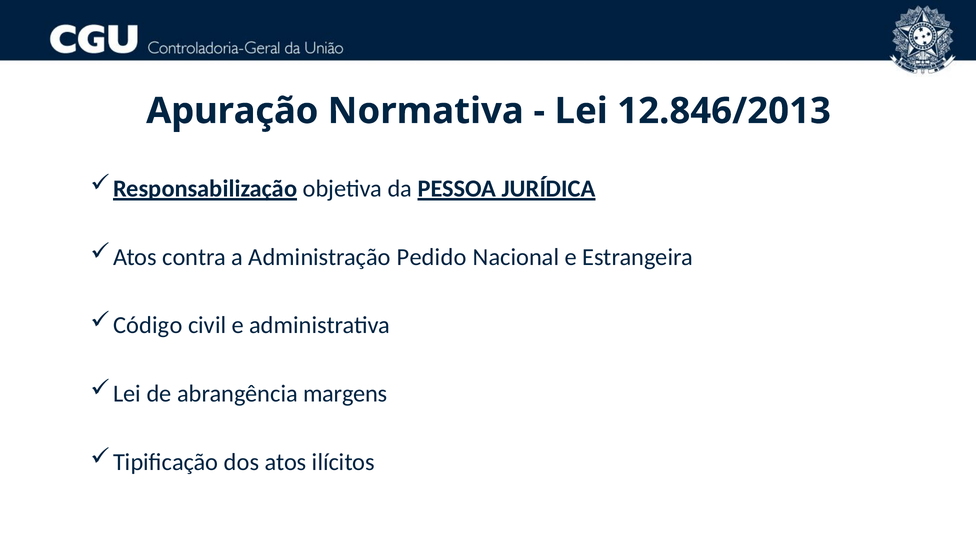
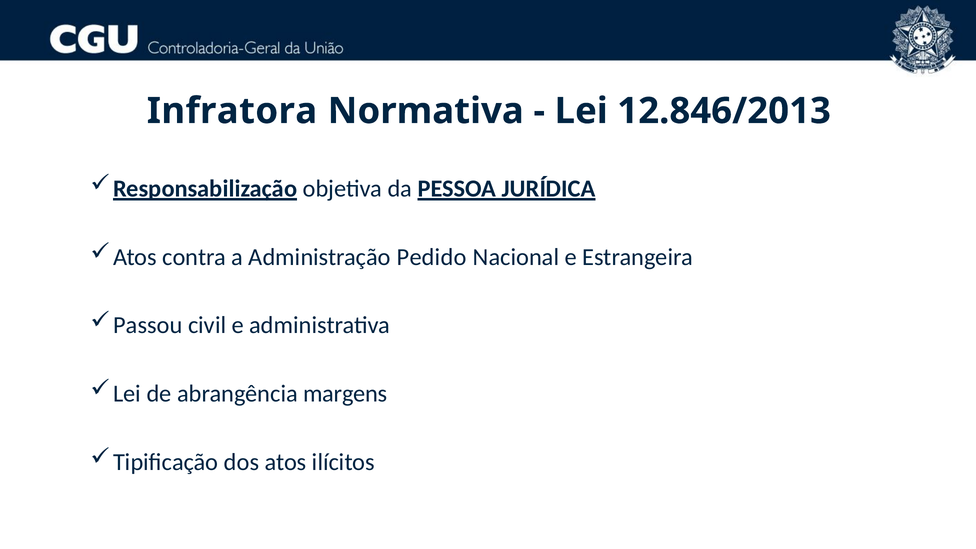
Apuração: Apuração -> Infratora (232, 111)
Código: Código -> Passou (148, 325)
